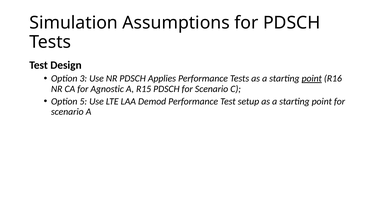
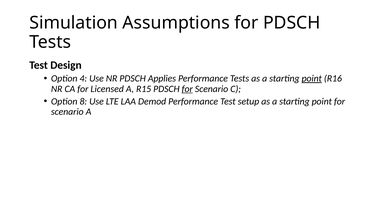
3: 3 -> 4 (83, 78)
Agnostic: Agnostic -> Licensed (107, 89)
for underline: none -> present (187, 89)
5: 5 -> 8 (83, 101)
